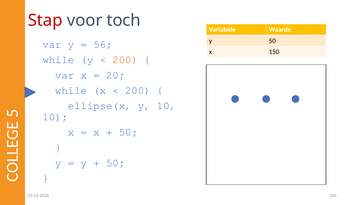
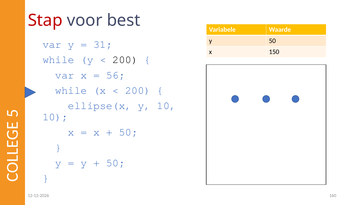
toch: toch -> best (124, 20)
56: 56 -> 31 (103, 44)
200 colour: orange -> black (125, 60)
20: 20 -> 56 (116, 75)
